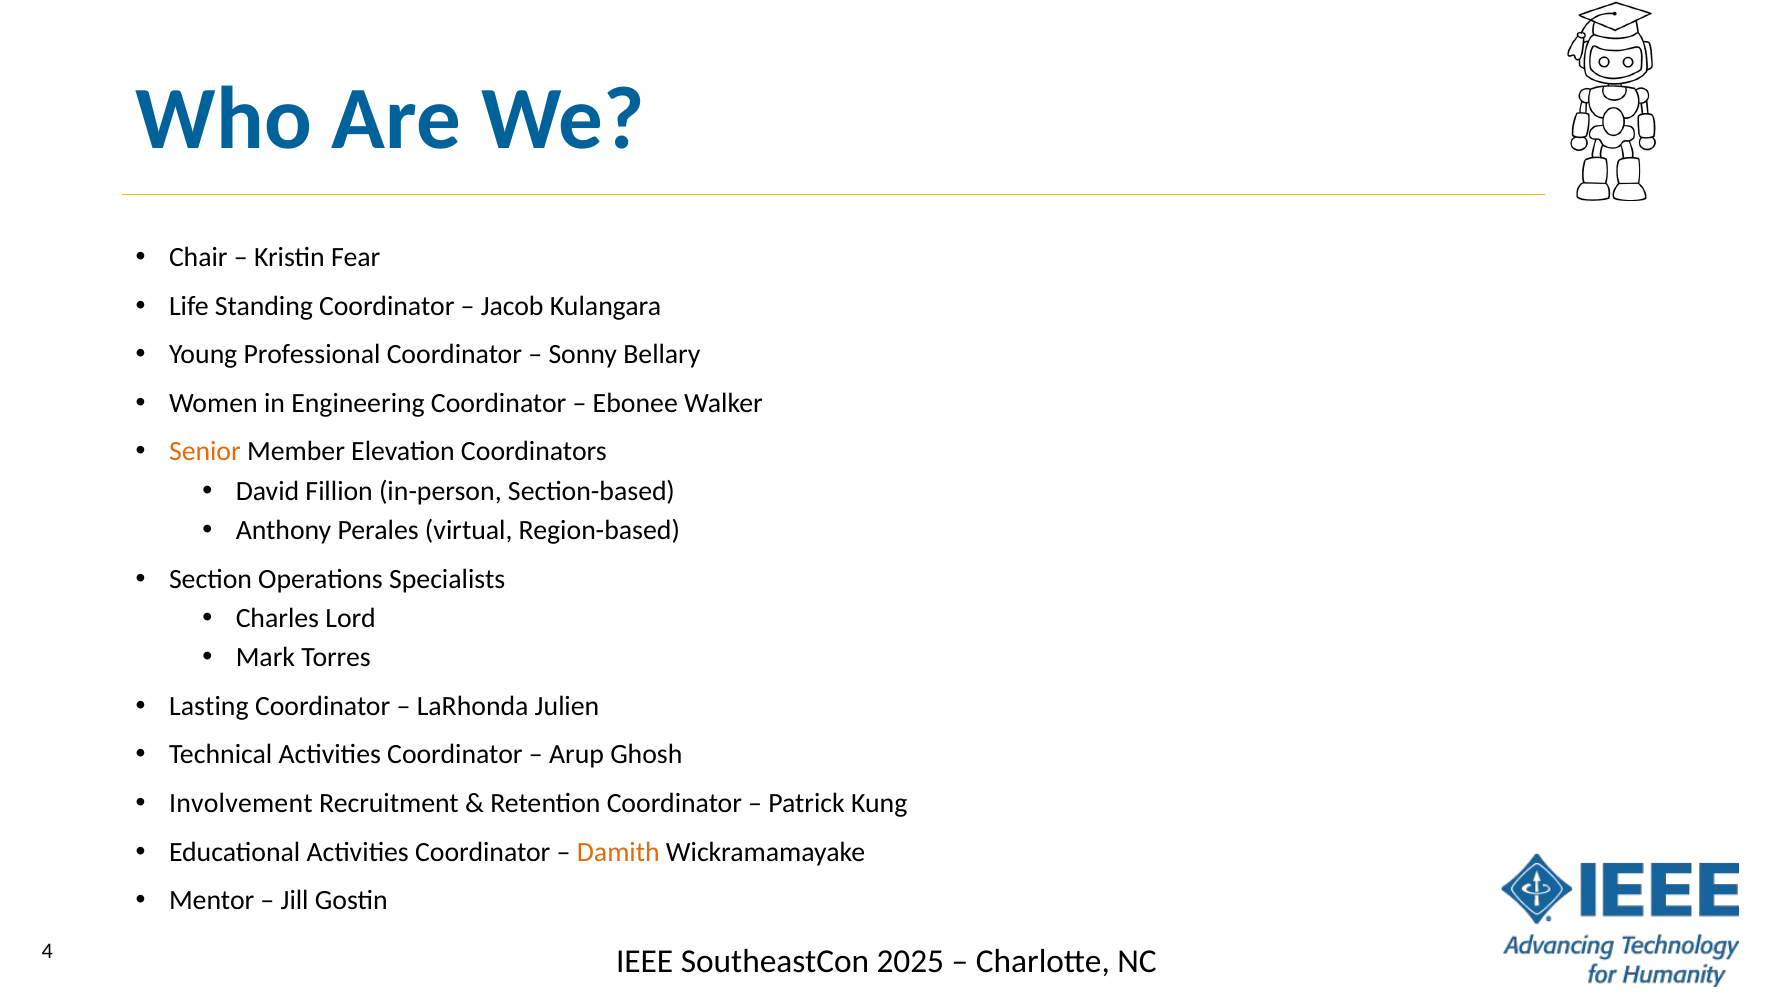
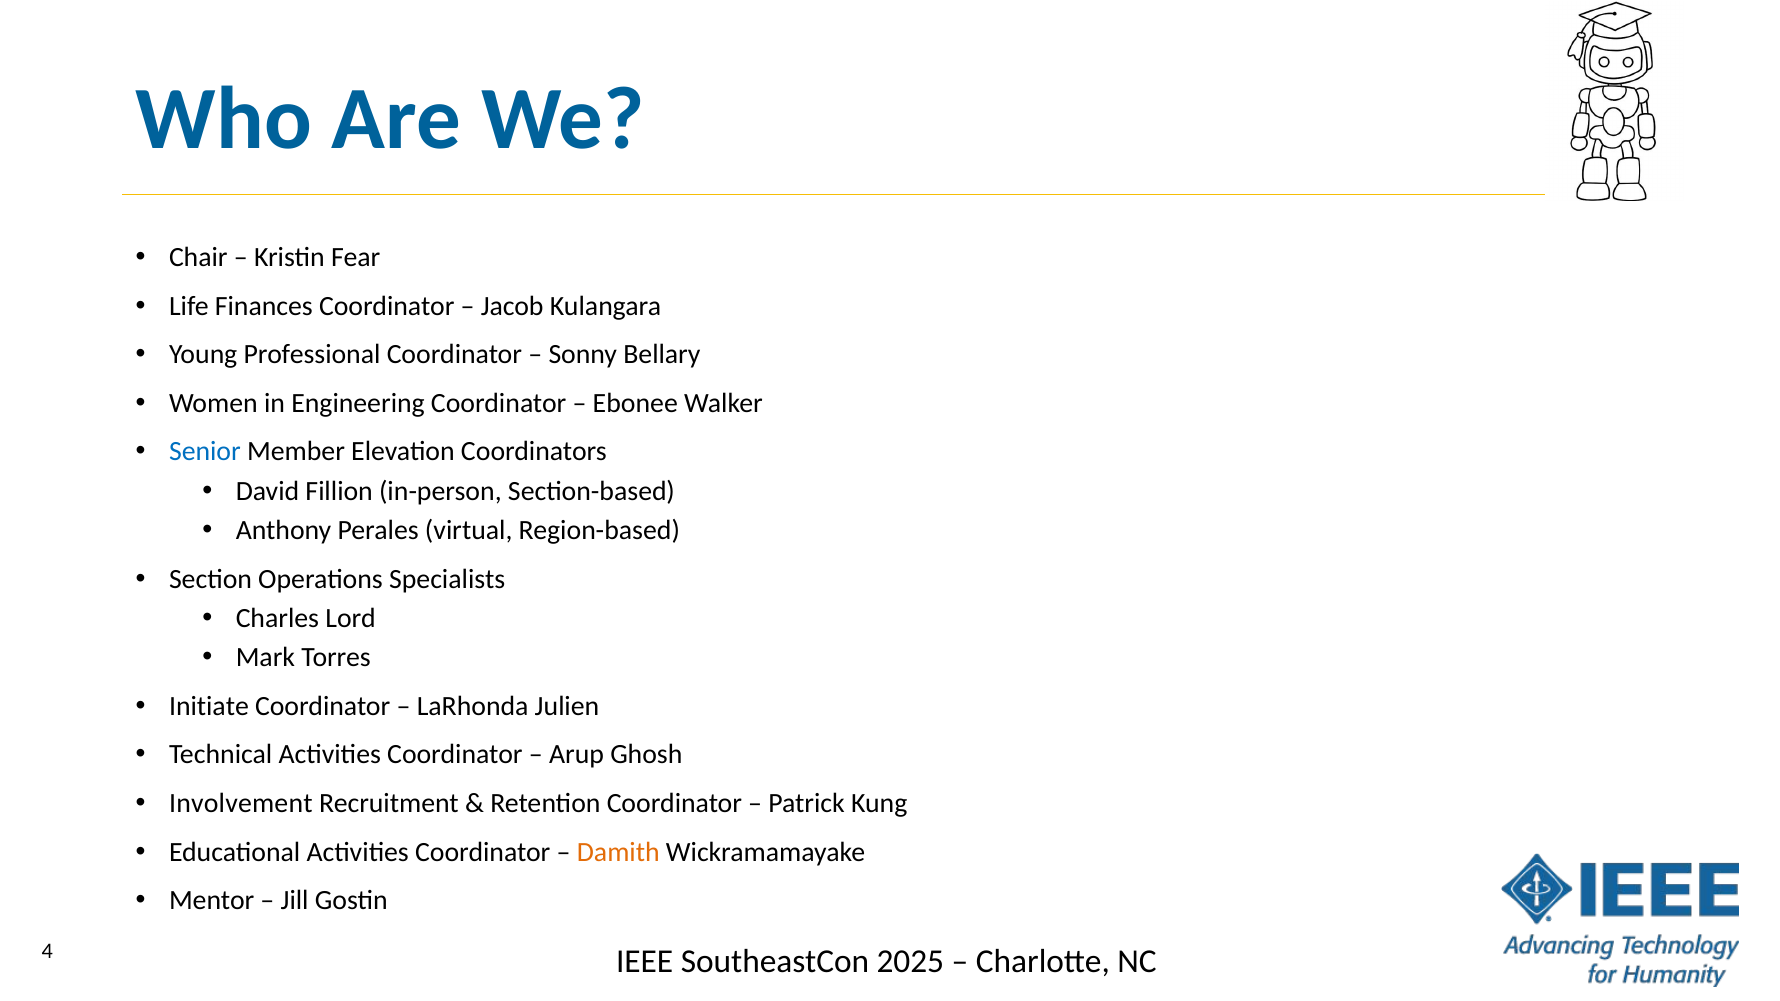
Standing: Standing -> Finances (264, 306)
Senior colour: orange -> blue (205, 452)
Lasting: Lasting -> Initiate (209, 706)
